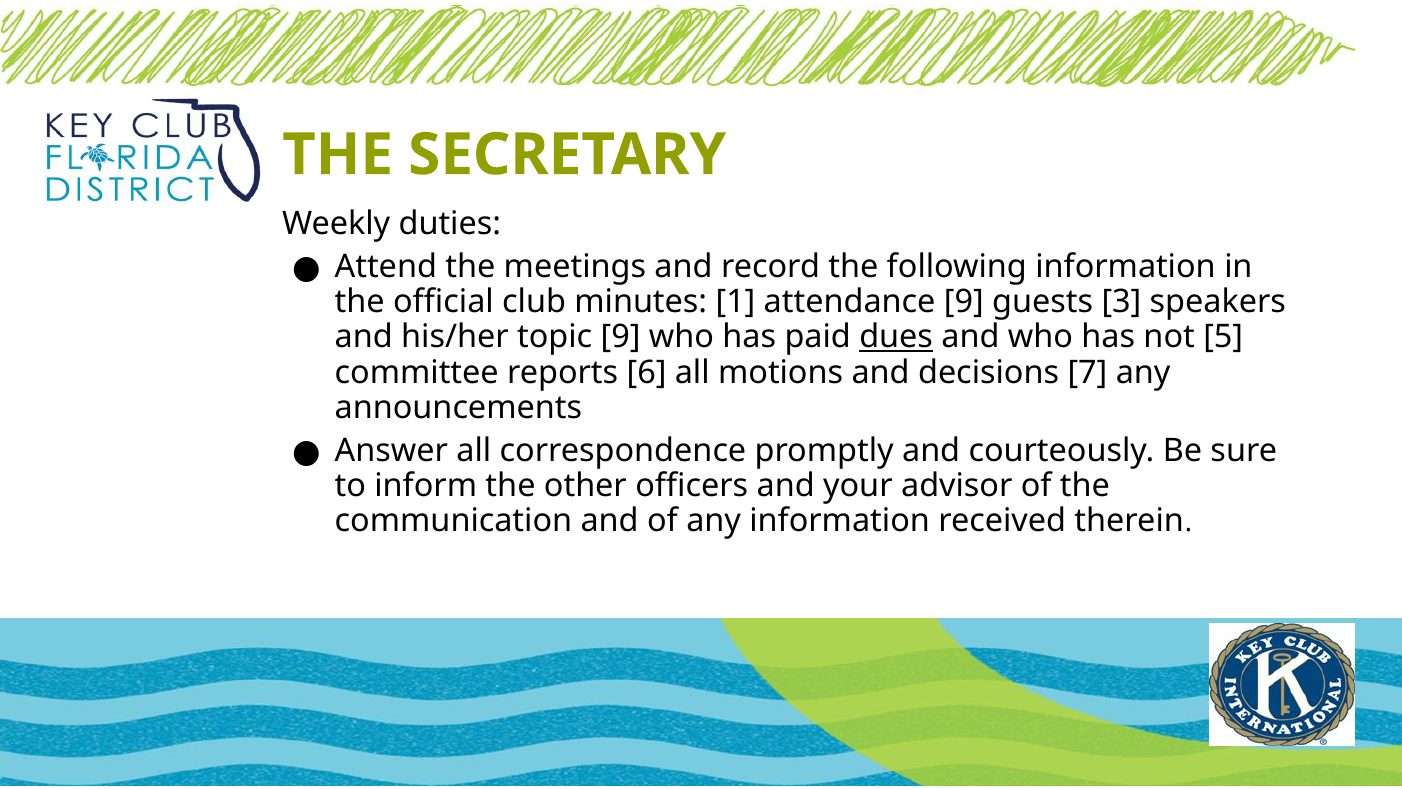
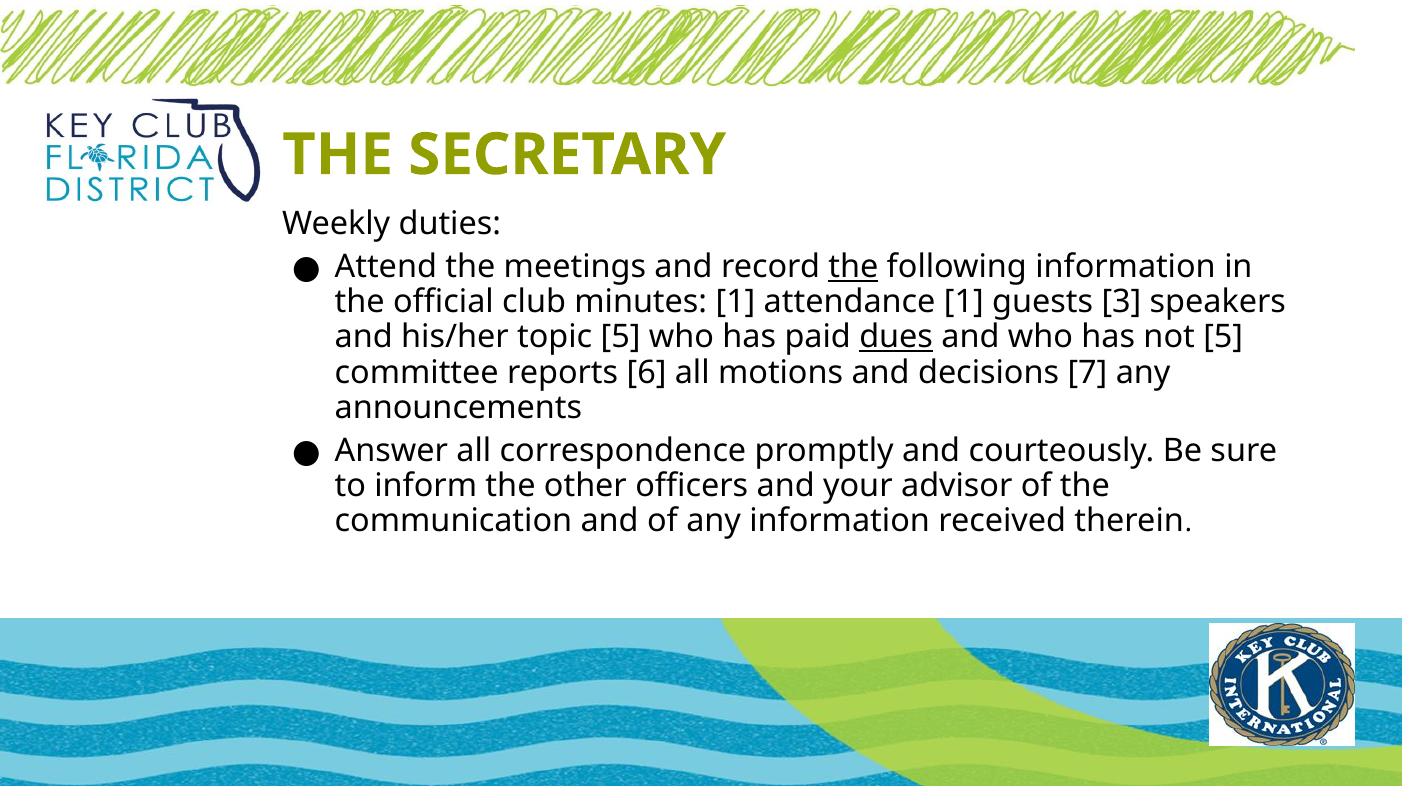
the underline: none -> present (853, 267)
attendance 9: 9 -> 1 (964, 302)
topic 9: 9 -> 5 (621, 337)
